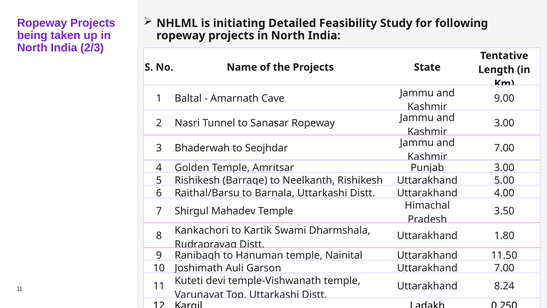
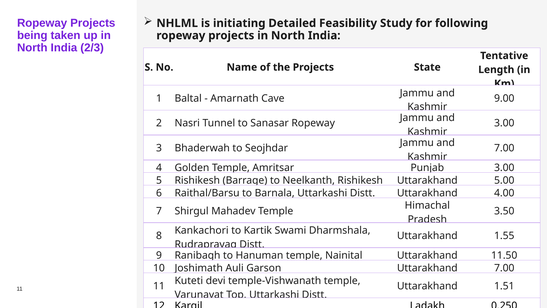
1.80: 1.80 -> 1.55 (504, 236)
8.24: 8.24 -> 1.51 (504, 286)
